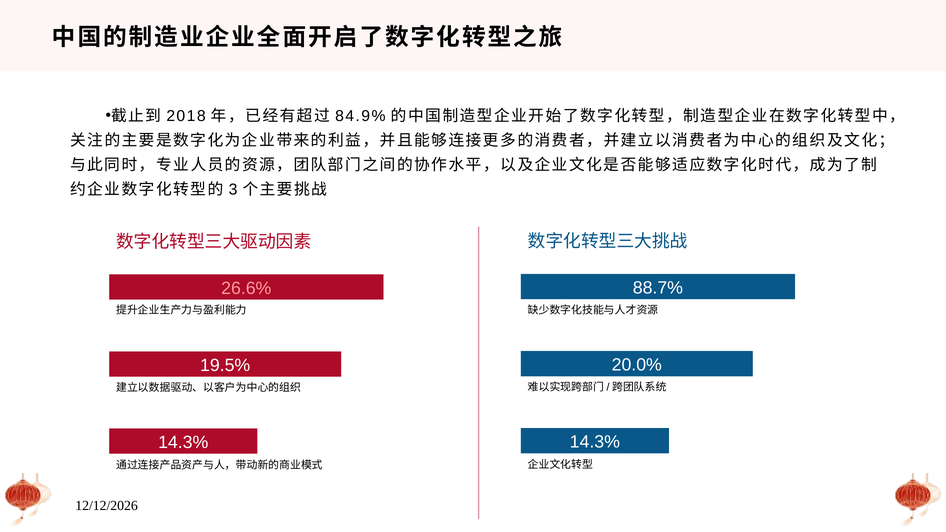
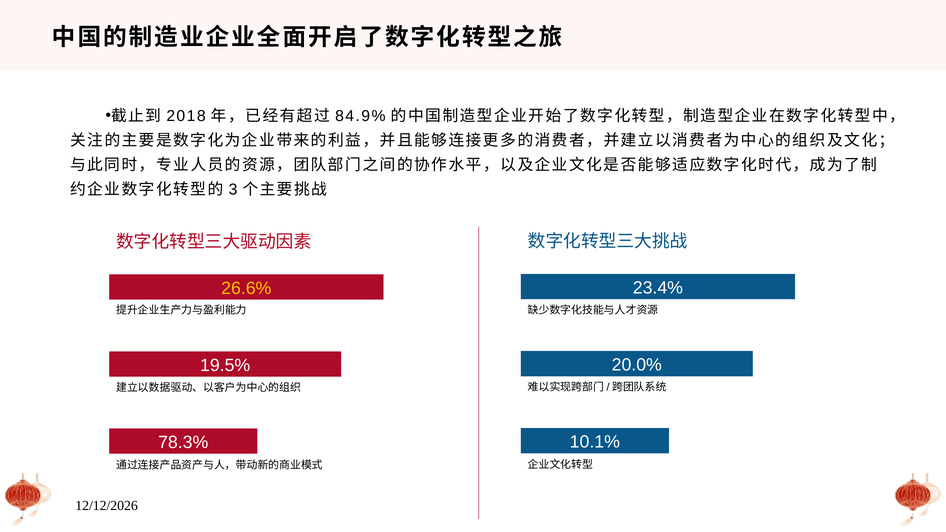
88.7%: 88.7% -> 23.4% (658, 288)
26.6% colour: pink -> yellow (246, 288)
14.3%: 14.3% -> 10.1% (595, 442)
14.3%: 14.3% -> 78.3% (183, 442)
